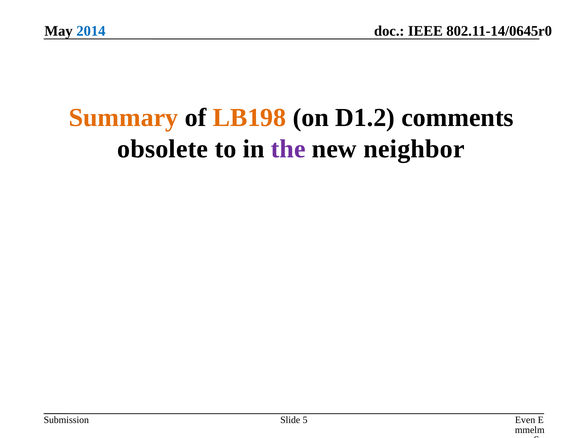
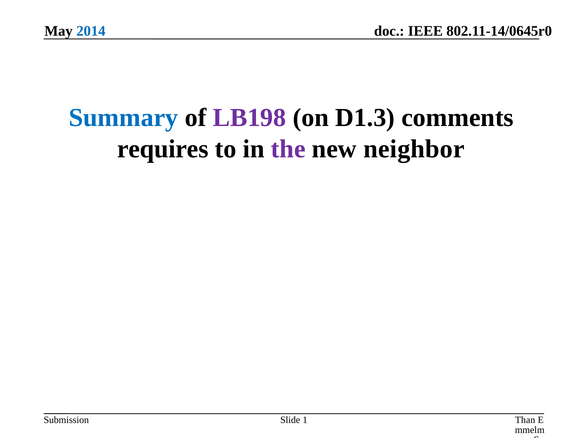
Summary colour: orange -> blue (124, 117)
LB198 colour: orange -> purple (250, 117)
D1.2: D1.2 -> D1.3 (365, 117)
obsolete: obsolete -> requires (163, 149)
Even: Even -> Than (525, 419)
5: 5 -> 1 (305, 419)
